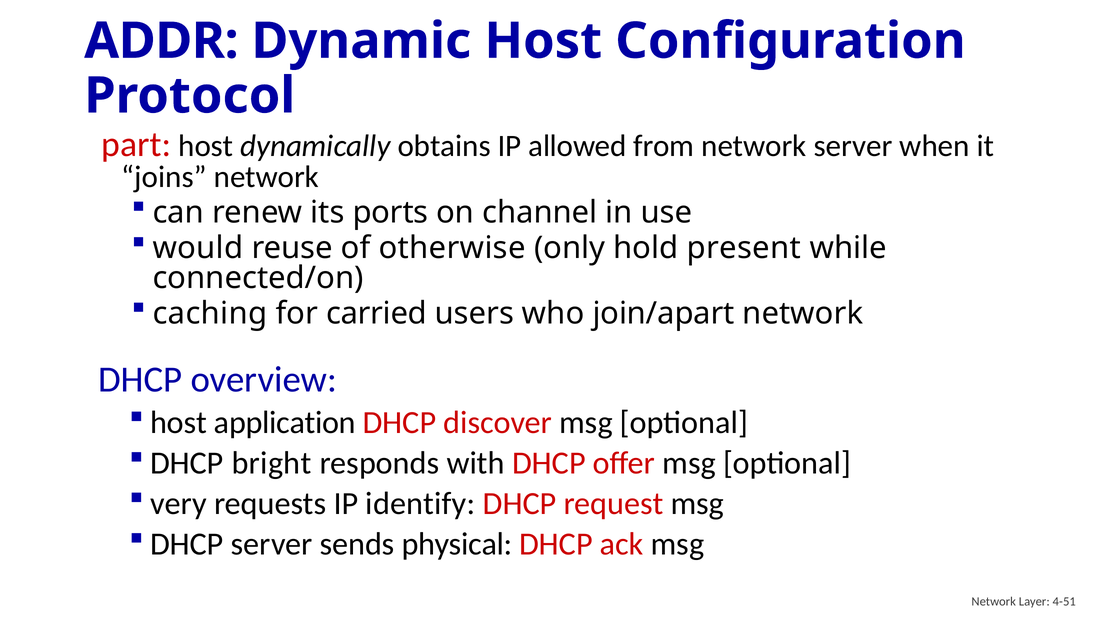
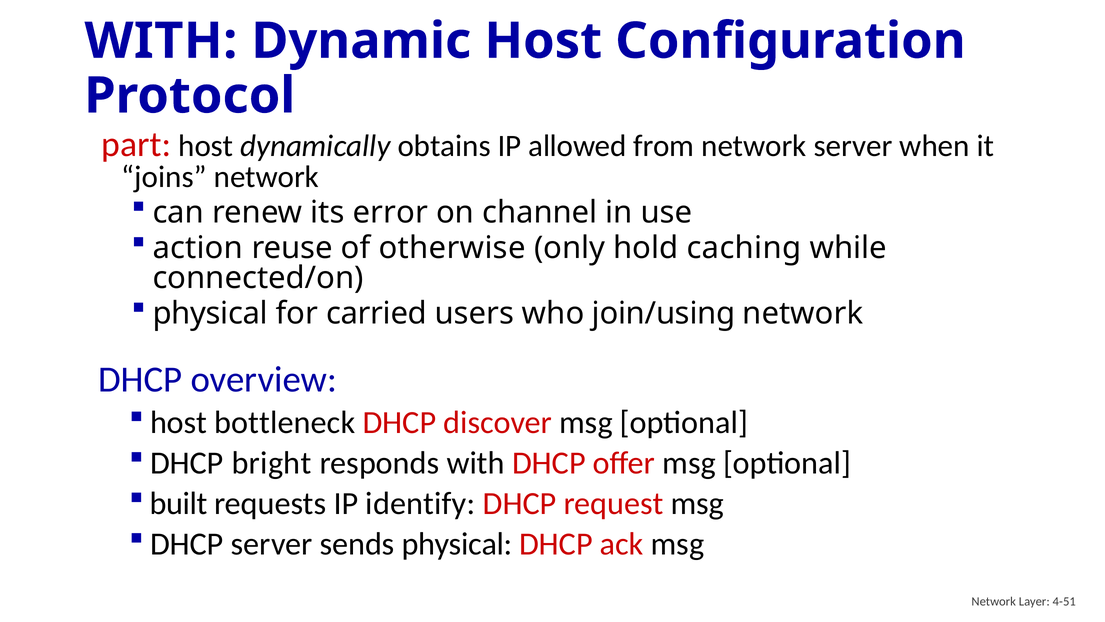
ADDR: ADDR -> WITH (161, 41)
ports: ports -> error (390, 212)
would: would -> action (198, 248)
present: present -> caching (744, 248)
caching: caching -> physical (210, 313)
join/apart: join/apart -> join/using (664, 313)
application: application -> bottleneck (285, 422)
very: very -> built (179, 503)
